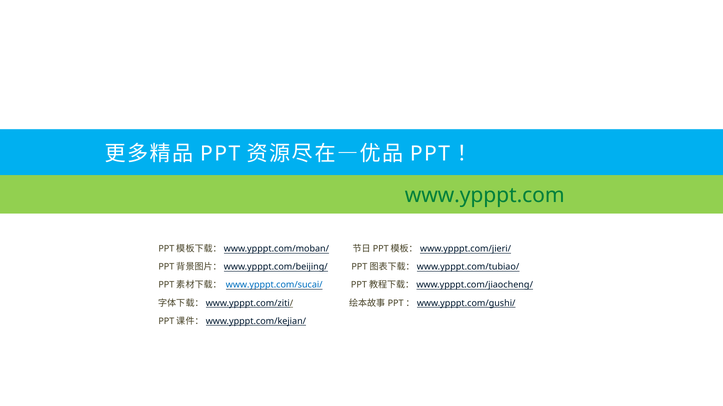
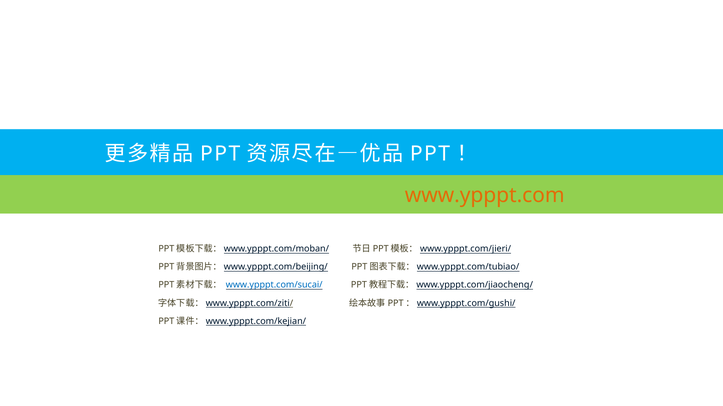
www.ypppt.com colour: green -> orange (485, 196)
